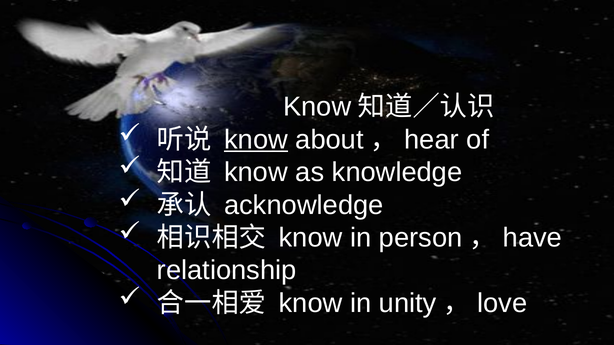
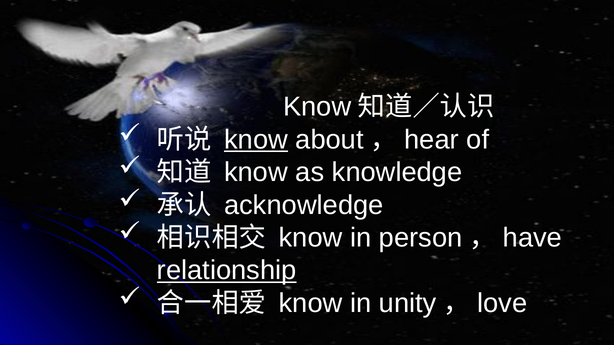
relationship underline: none -> present (227, 271)
